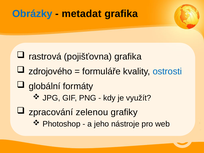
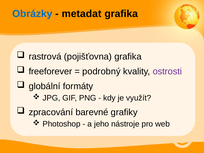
zdrojového: zdrojového -> freeforever (50, 71)
formuláře: formuláře -> podrobný (101, 71)
ostrosti colour: blue -> purple (167, 71)
zelenou: zelenou -> barevné (92, 112)
